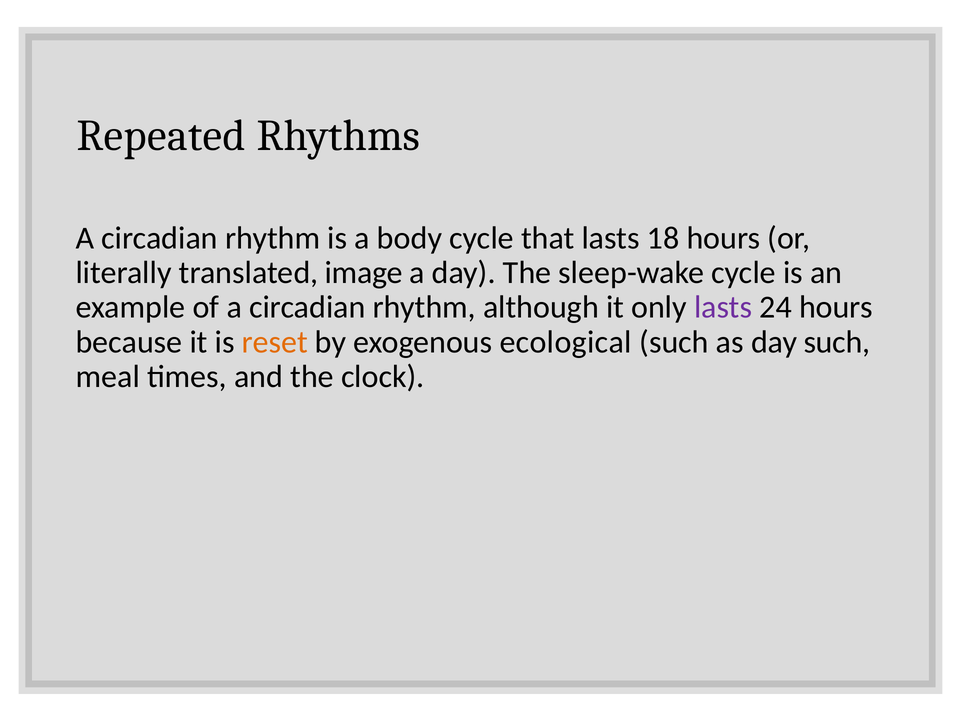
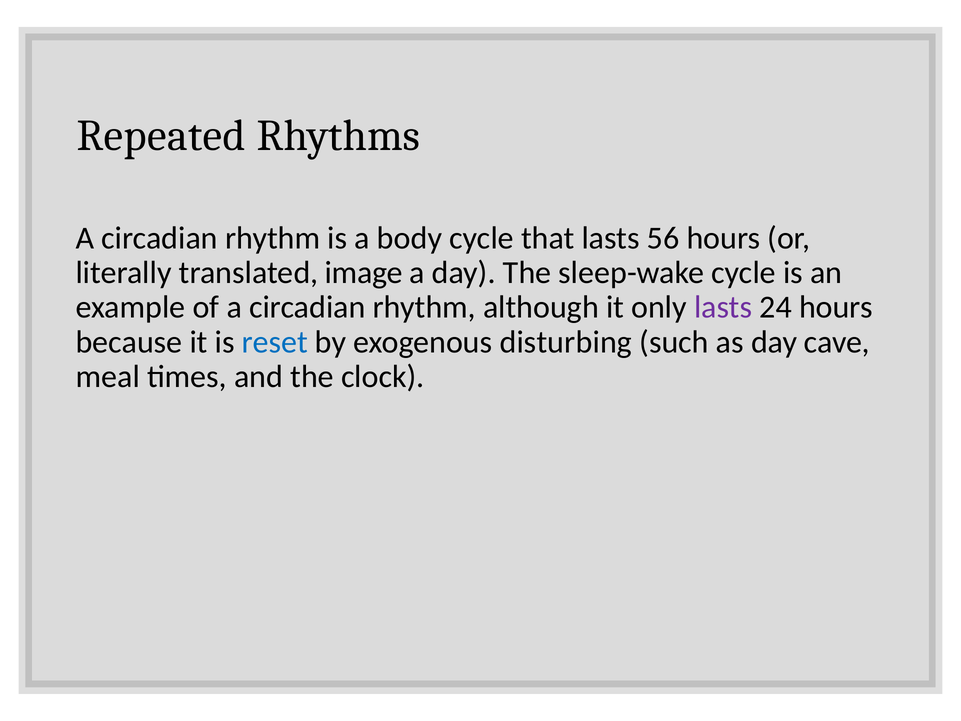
18: 18 -> 56 (663, 238)
reset colour: orange -> blue (275, 342)
ecological: ecological -> disturbing (566, 342)
day such: such -> cave (837, 342)
